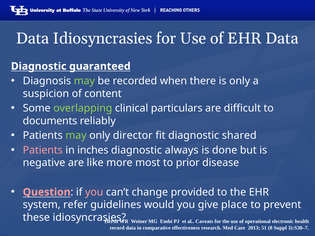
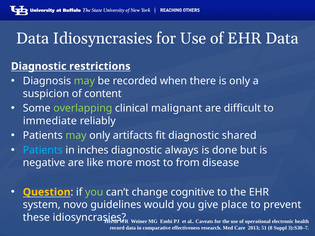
guaranteed: guaranteed -> restrictions (100, 66)
particulars: particulars -> malignant (177, 108)
documents: documents -> immediate (50, 121)
director: director -> artifacts (133, 136)
Patients colour: pink -> light blue (43, 150)
prior: prior -> from (188, 163)
Question colour: pink -> yellow (47, 192)
you colour: pink -> light green (94, 192)
provided: provided -> cognitive (193, 192)
refer: refer -> novo (75, 205)
